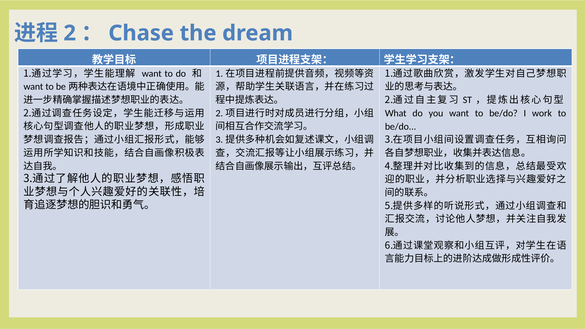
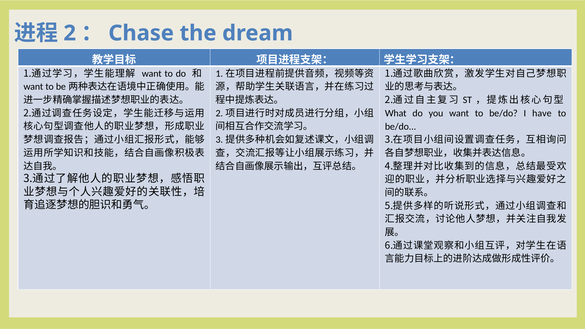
work: work -> have (542, 113)
